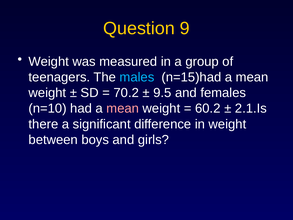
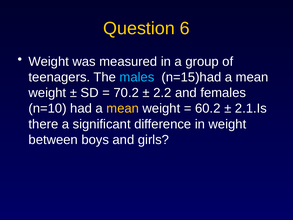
9: 9 -> 6 (185, 28)
9.5: 9.5 -> 2.2 (162, 93)
mean colour: pink -> yellow (123, 108)
